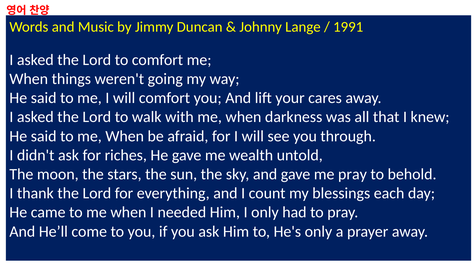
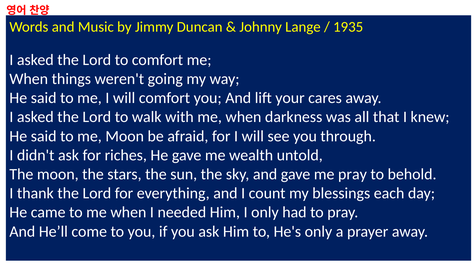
1991: 1991 -> 1935 (348, 27)
said to me When: When -> Moon (125, 136)
